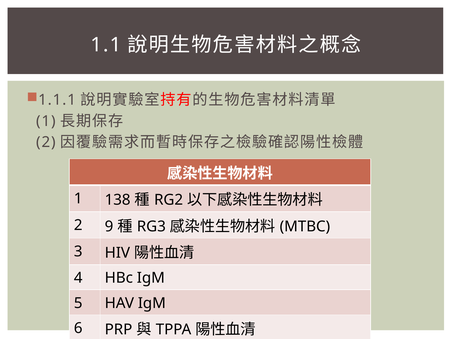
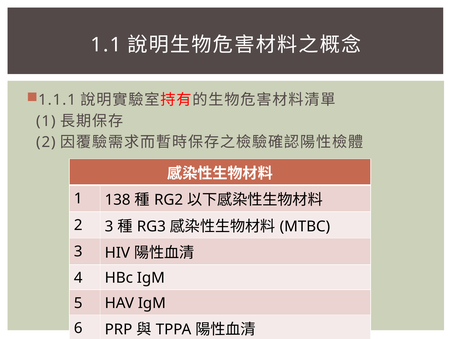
2 9: 9 -> 3 (109, 226)
